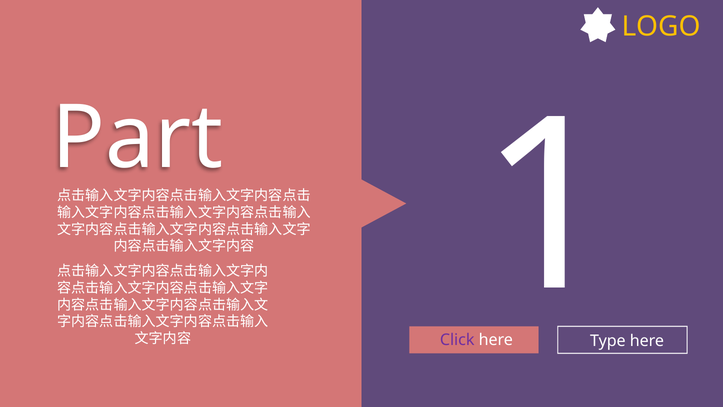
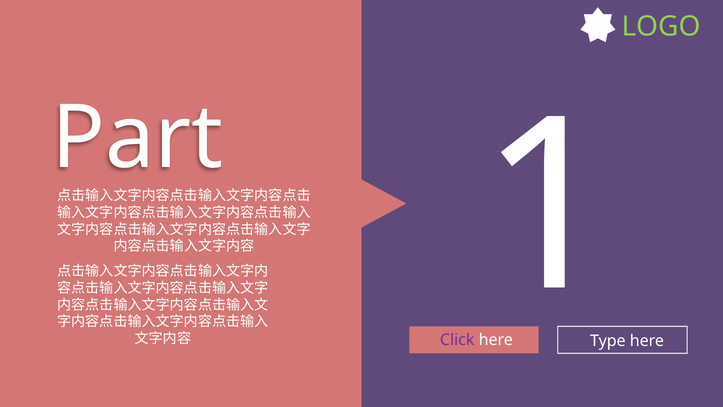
LOGO colour: yellow -> light green (661, 26)
